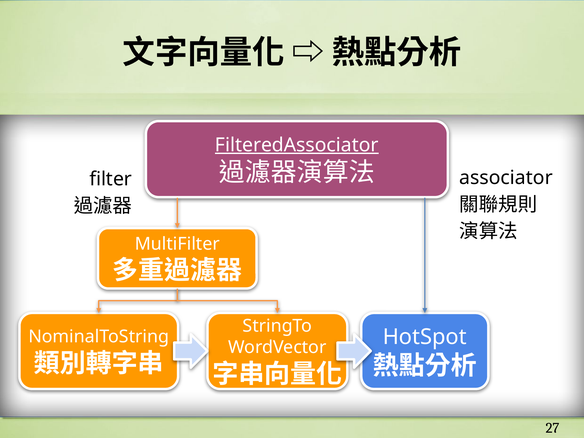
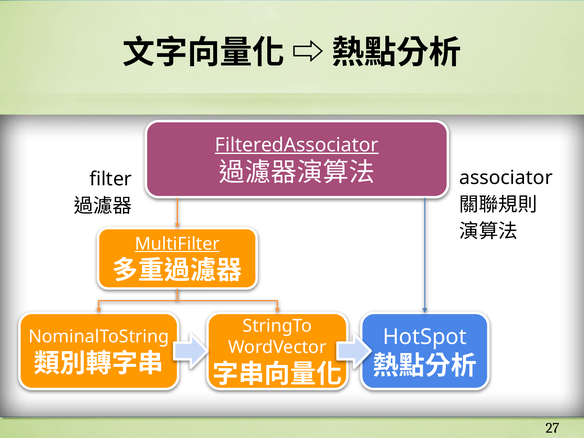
MultiFilter underline: none -> present (177, 244)
